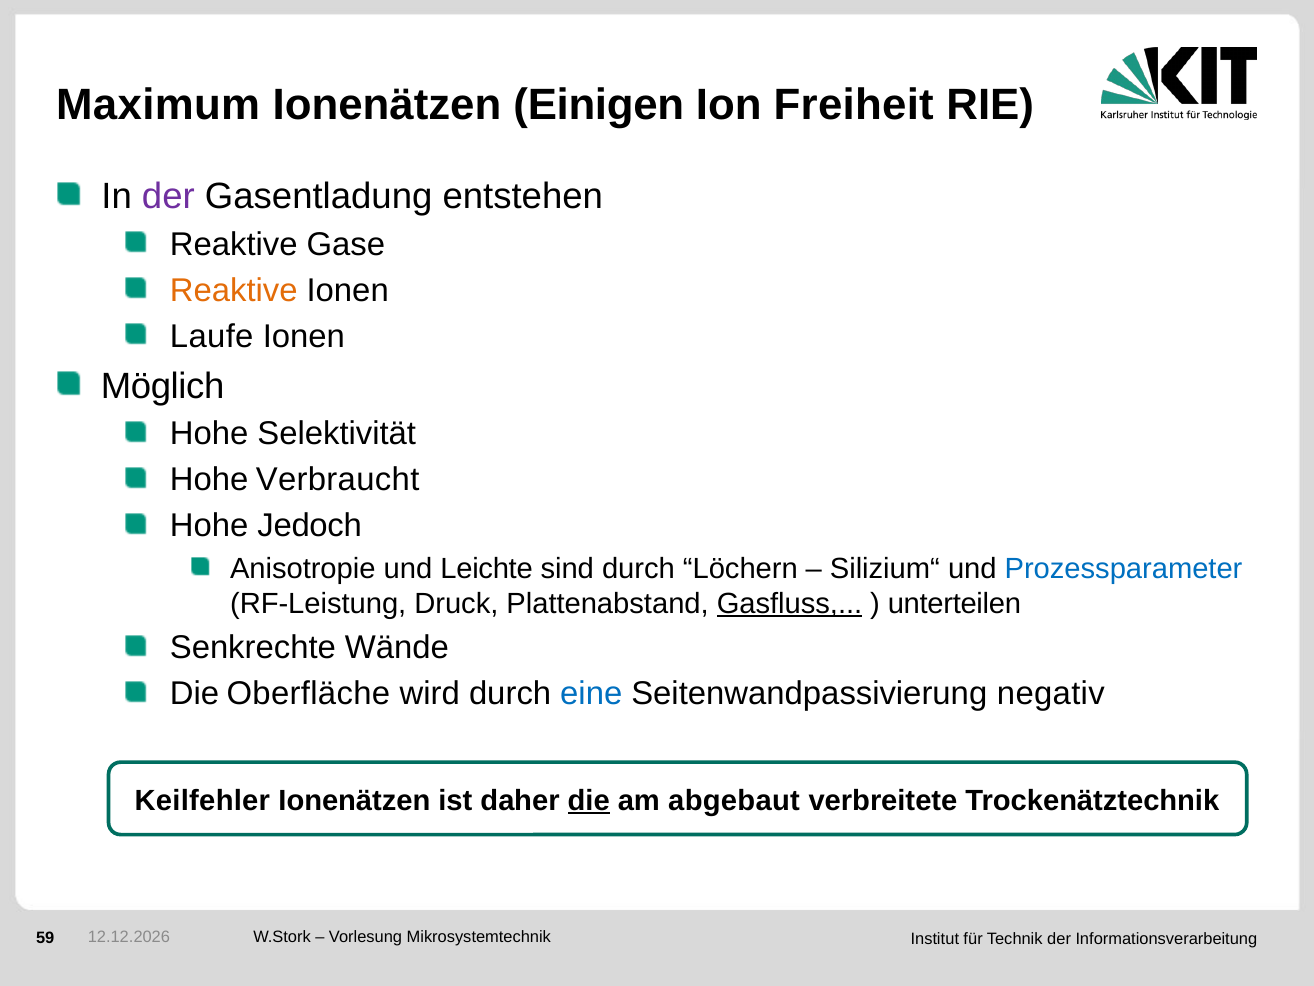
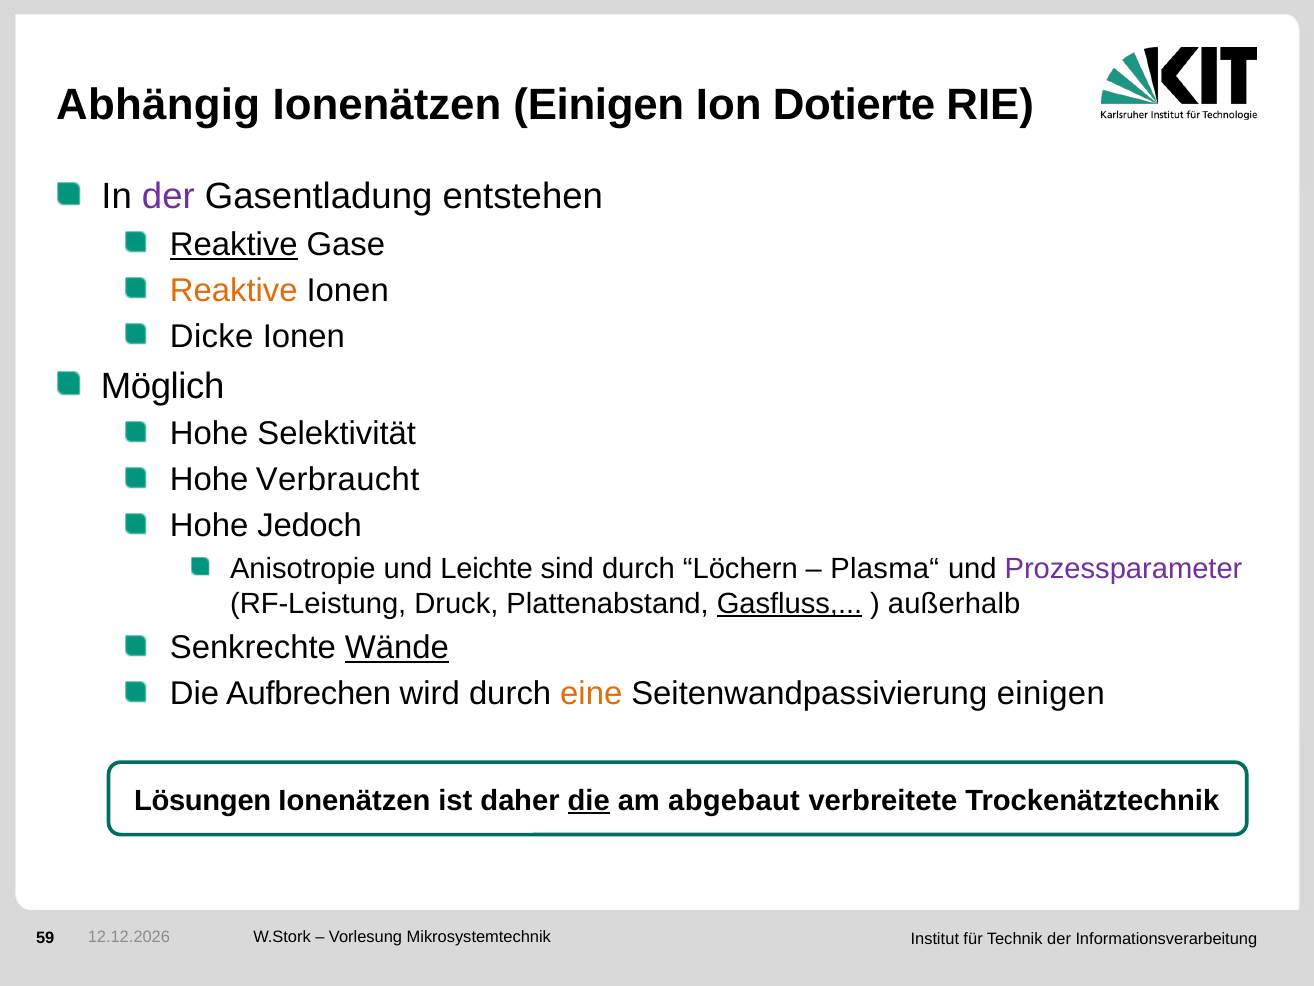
Maximum: Maximum -> Abhängig (158, 105)
Freiheit: Freiheit -> Dotierte (854, 105)
Reaktive underline: none -> present (234, 245)
Laufe: Laufe -> Dicke (212, 337)
Silizium“: Silizium“ -> Plasma“ (885, 568)
Prozessparameter colour: blue -> purple (1124, 568)
unterteilen: unterteilen -> außerhalb (954, 604)
Wände underline: none -> present (397, 648)
Oberfläche: Oberfläche -> Aufbrechen (309, 694)
eine colour: blue -> orange (591, 694)
Seitenwandpassivierung negativ: negativ -> einigen (1051, 694)
Keilfehler: Keilfehler -> Lösungen (203, 800)
